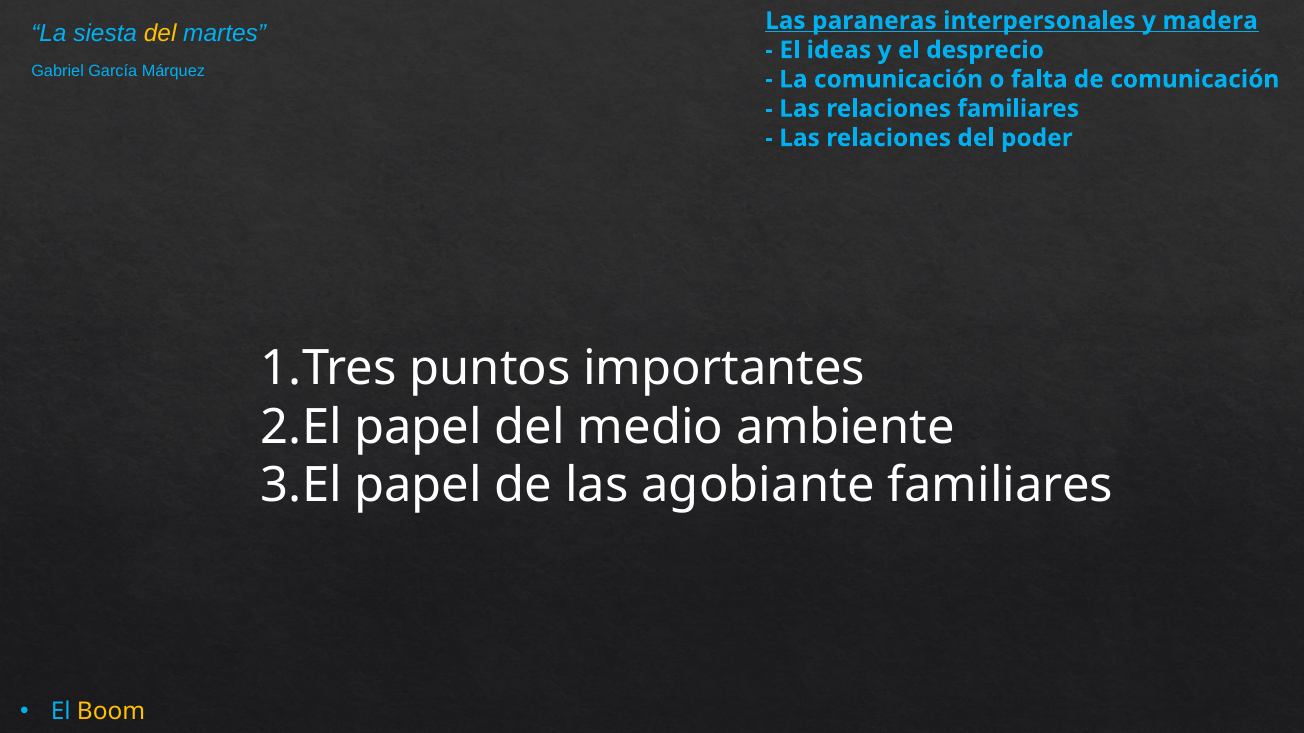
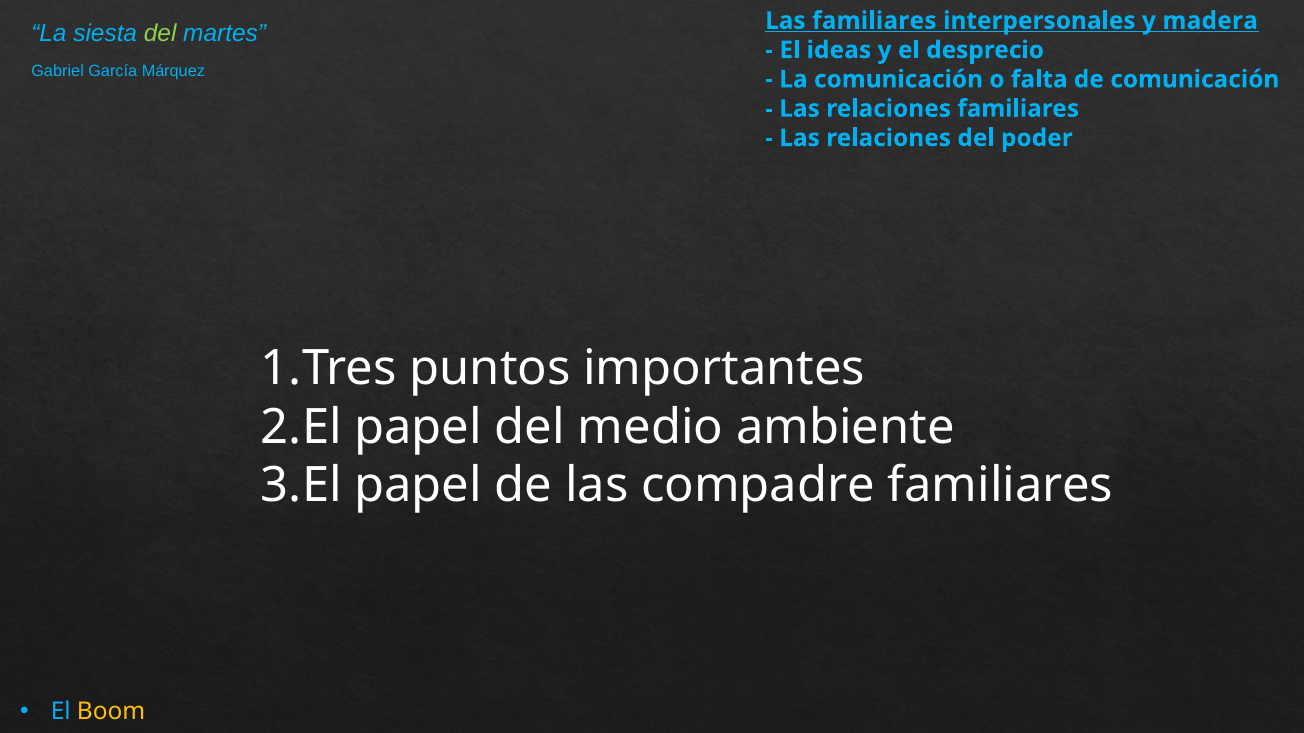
Las paraneras: paraneras -> familiares (874, 21)
del colour: yellow -> light green (160, 34)
agobiante: agobiante -> compadre (758, 486)
